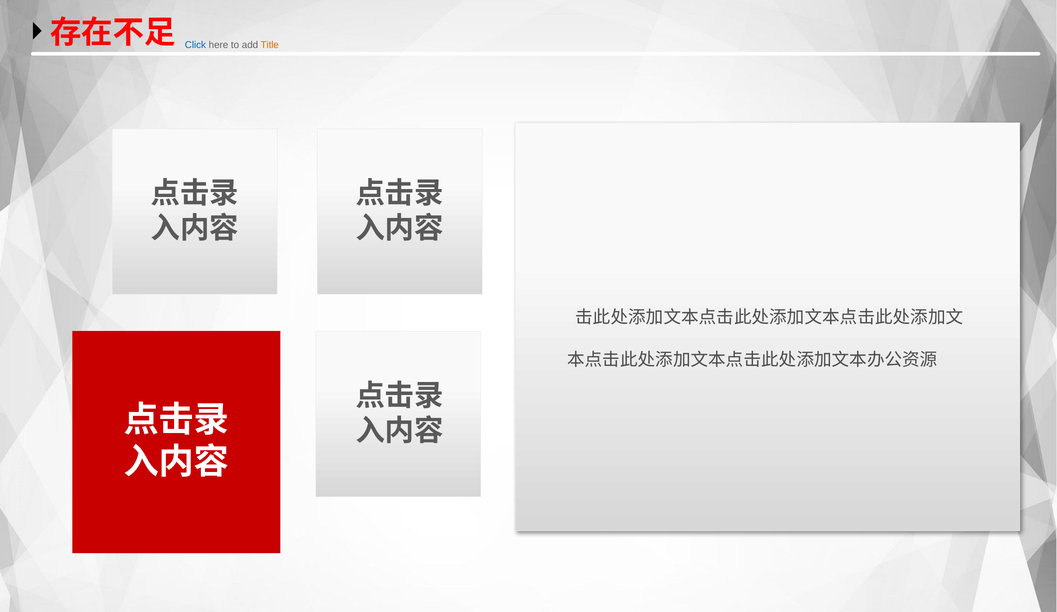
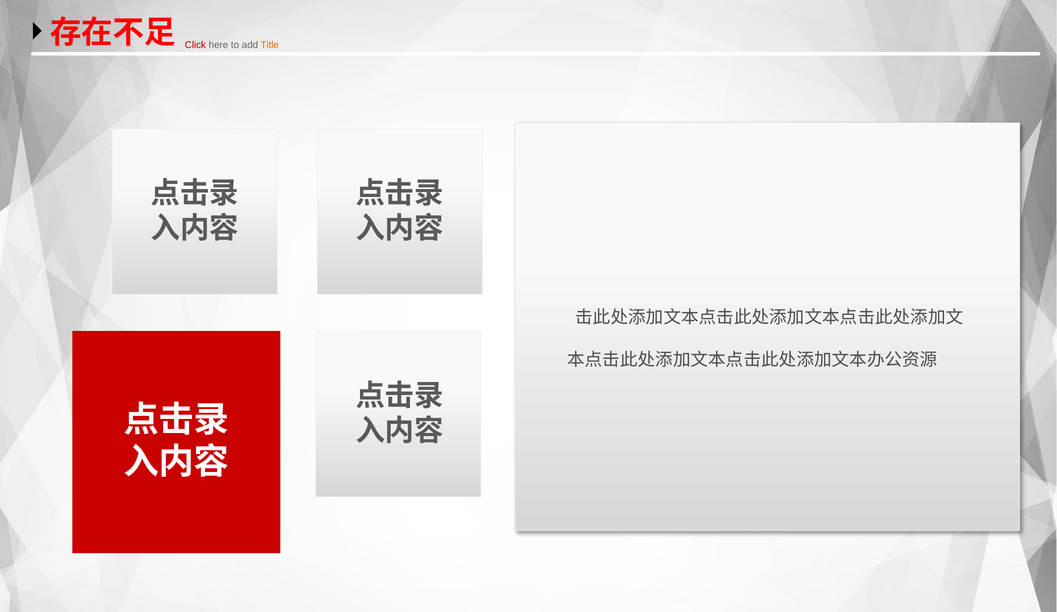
Click colour: blue -> red (195, 45)
